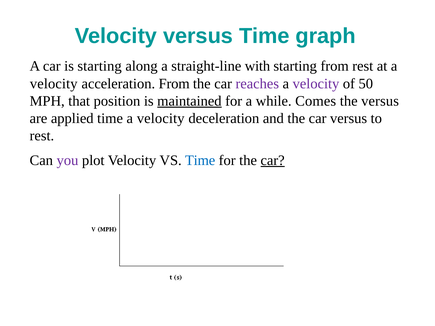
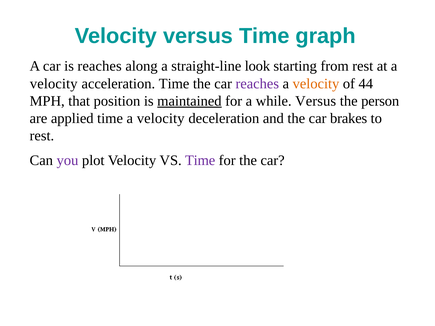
is starting: starting -> reaches (100, 66)
with: with -> look (257, 66)
acceleration From: From -> Time (174, 84)
velocity colour: purple -> orange (316, 84)
50: 50 -> 44 (366, 84)
while Comes: Comes -> Versus (316, 101)
the versus: versus -> person (380, 101)
car versus: versus -> brakes (349, 118)
Time colour: blue -> purple (200, 160)
car underline: present -> none (273, 160)
